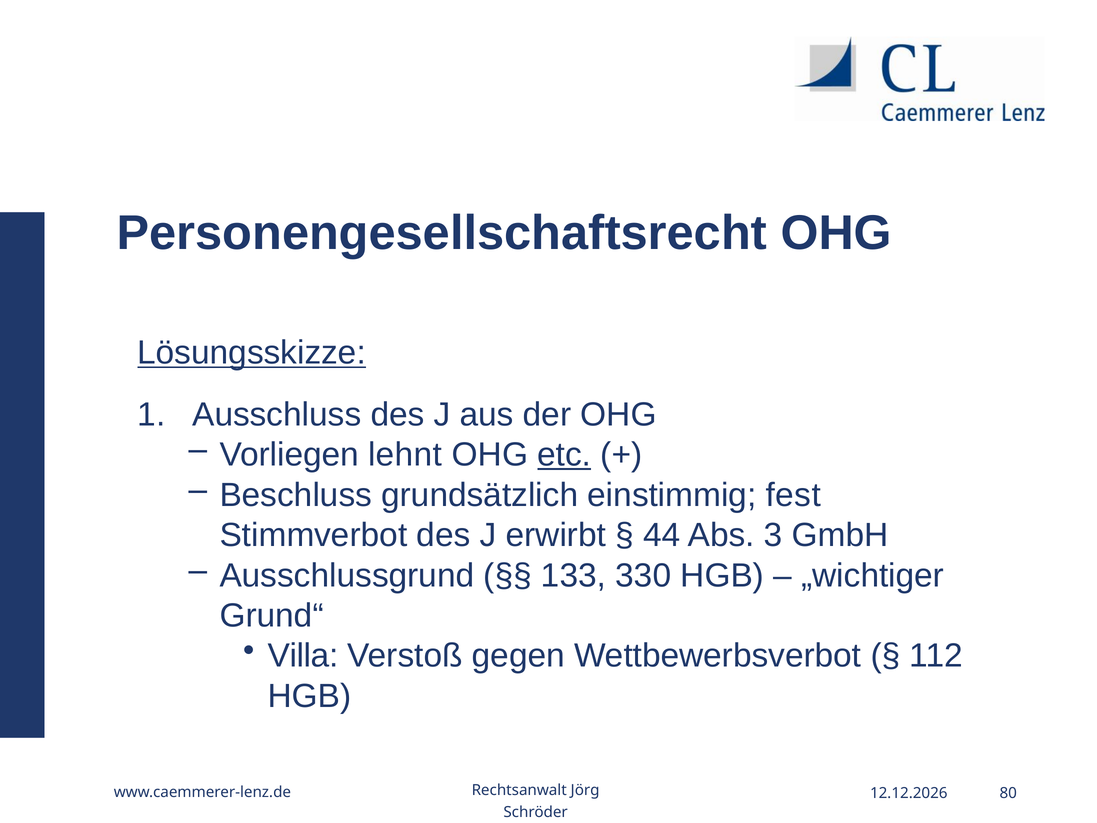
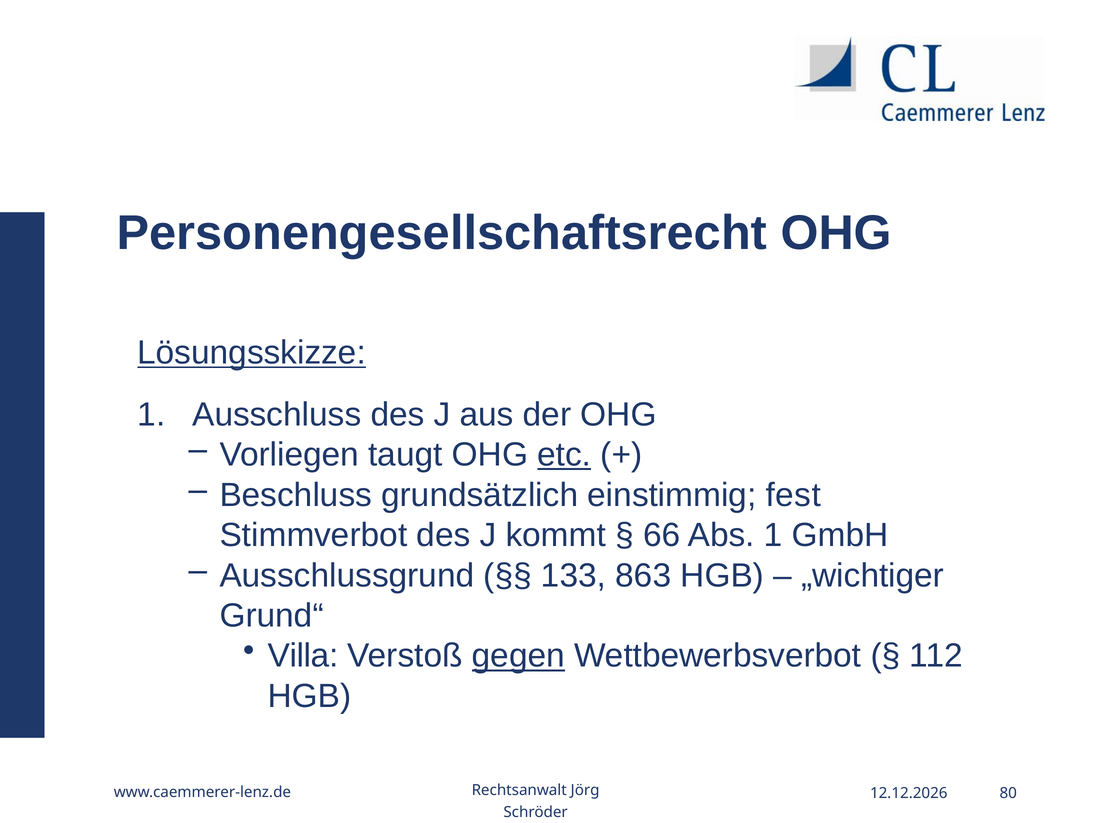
lehnt: lehnt -> taugt (405, 455)
erwirbt: erwirbt -> kommt (556, 535)
44: 44 -> 66 (662, 535)
Abs 3: 3 -> 1 (773, 535)
330: 330 -> 863 (643, 575)
gegen underline: none -> present (518, 656)
